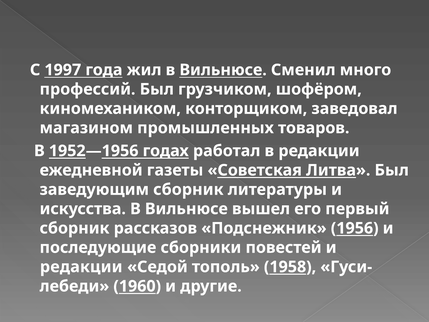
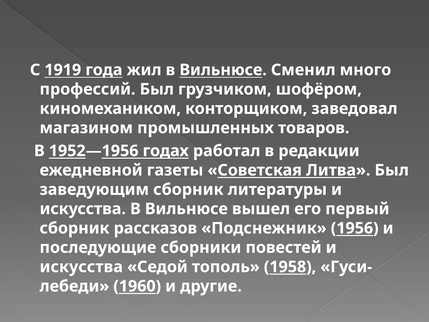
1997: 1997 -> 1919 (63, 70)
редакции: редакции -> искусства (81, 267)
